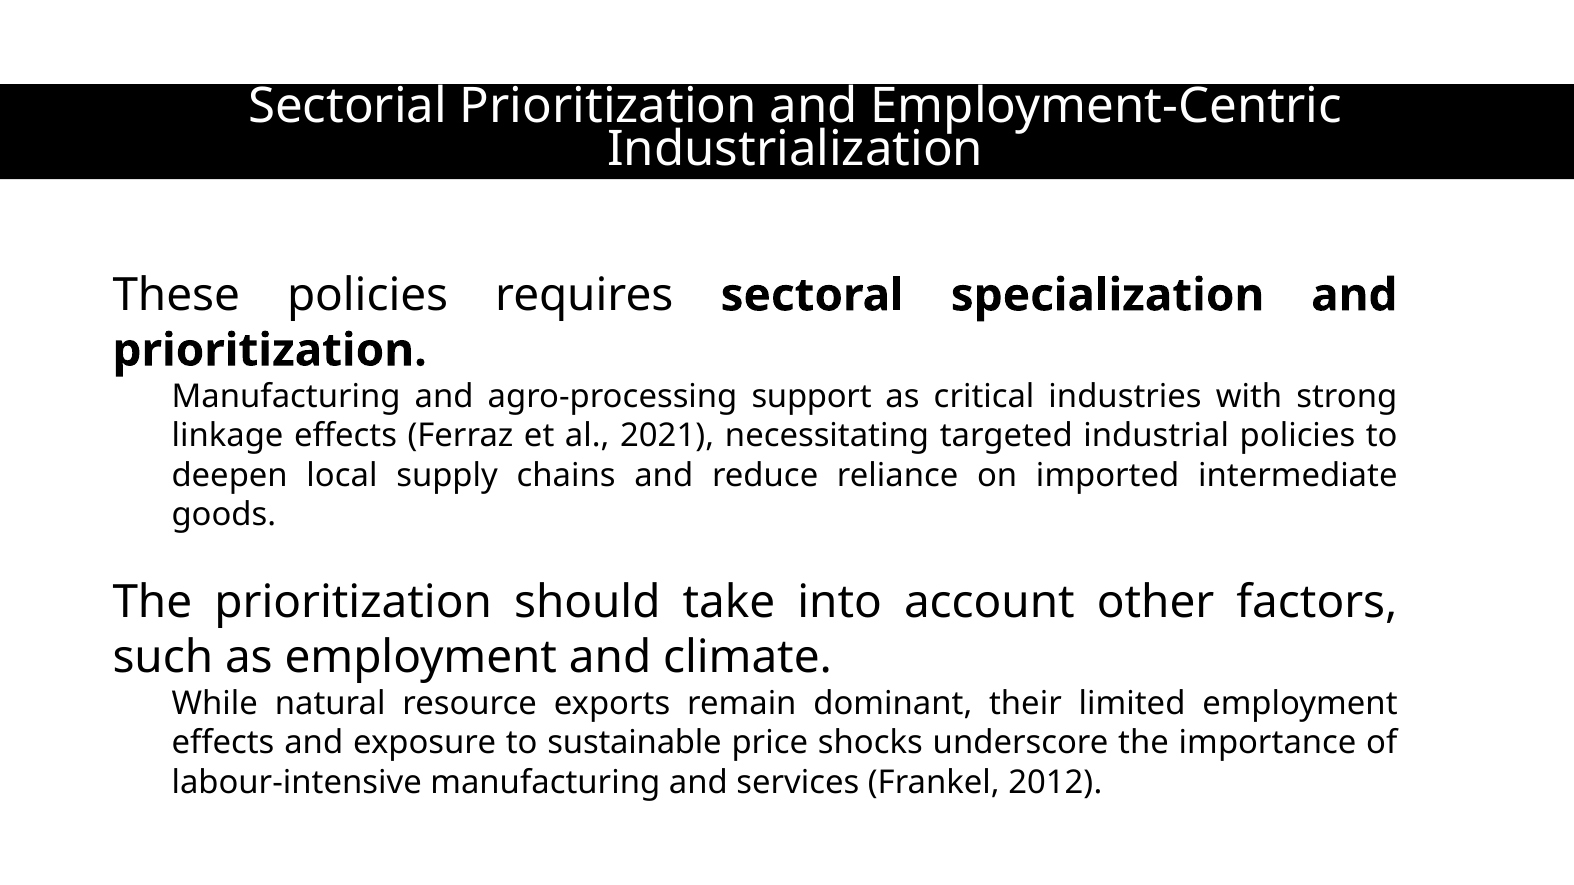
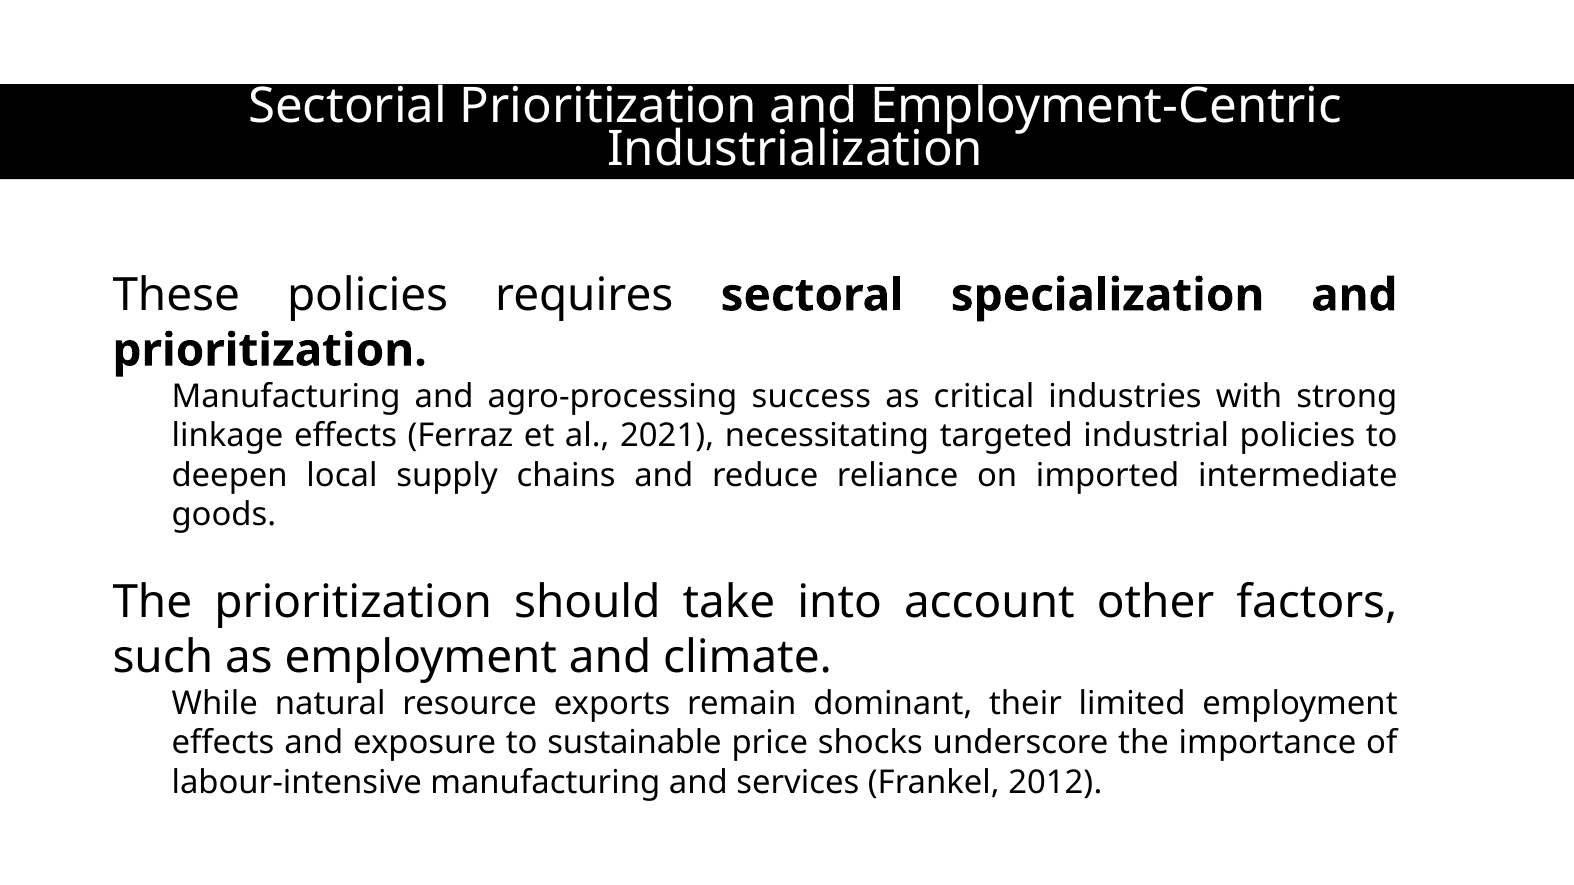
support: support -> success (811, 397)
